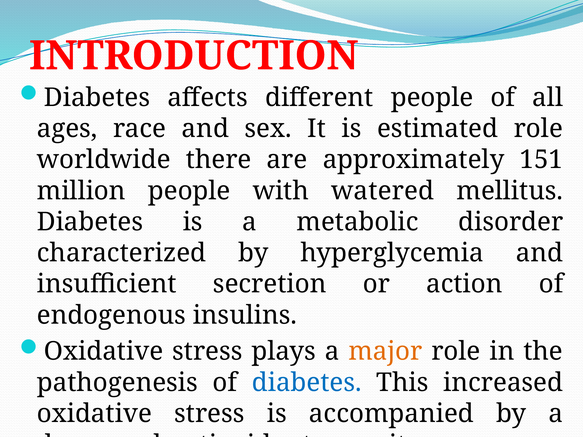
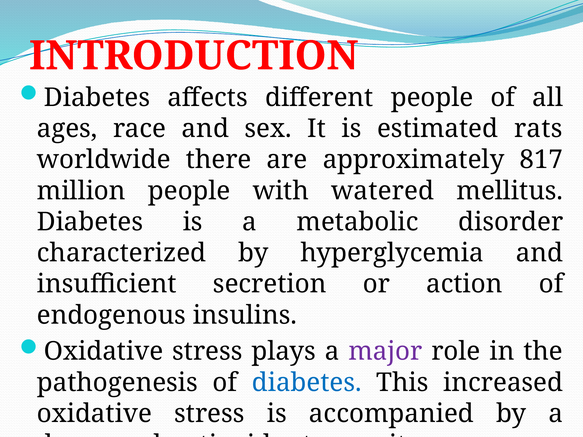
estimated role: role -> rats (538, 129)
151: 151 -> 817 (541, 160)
major colour: orange -> purple (385, 352)
